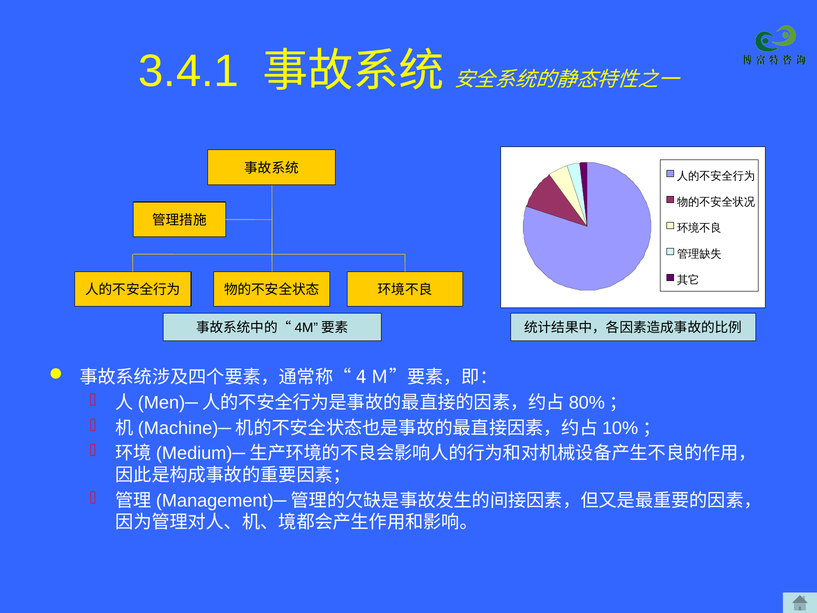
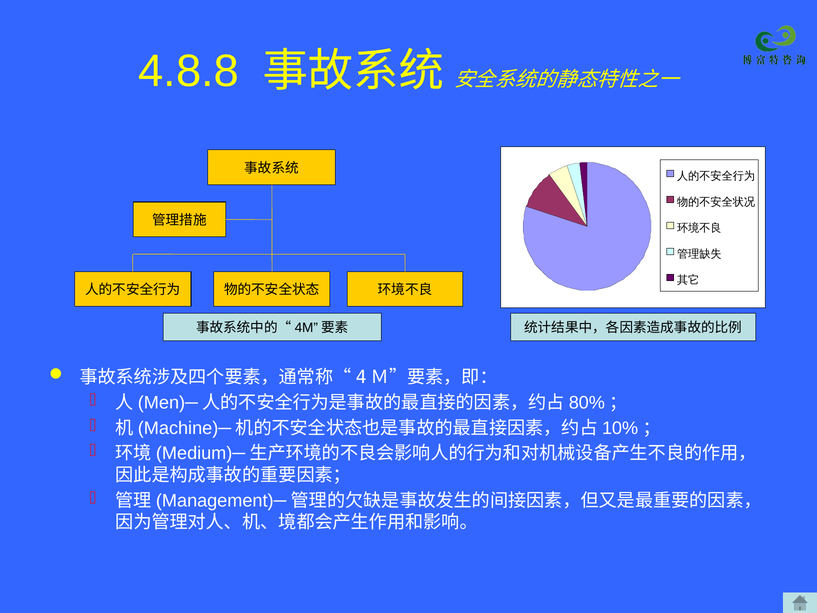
3.4.1: 3.4.1 -> 4.8.8 (189, 71)
